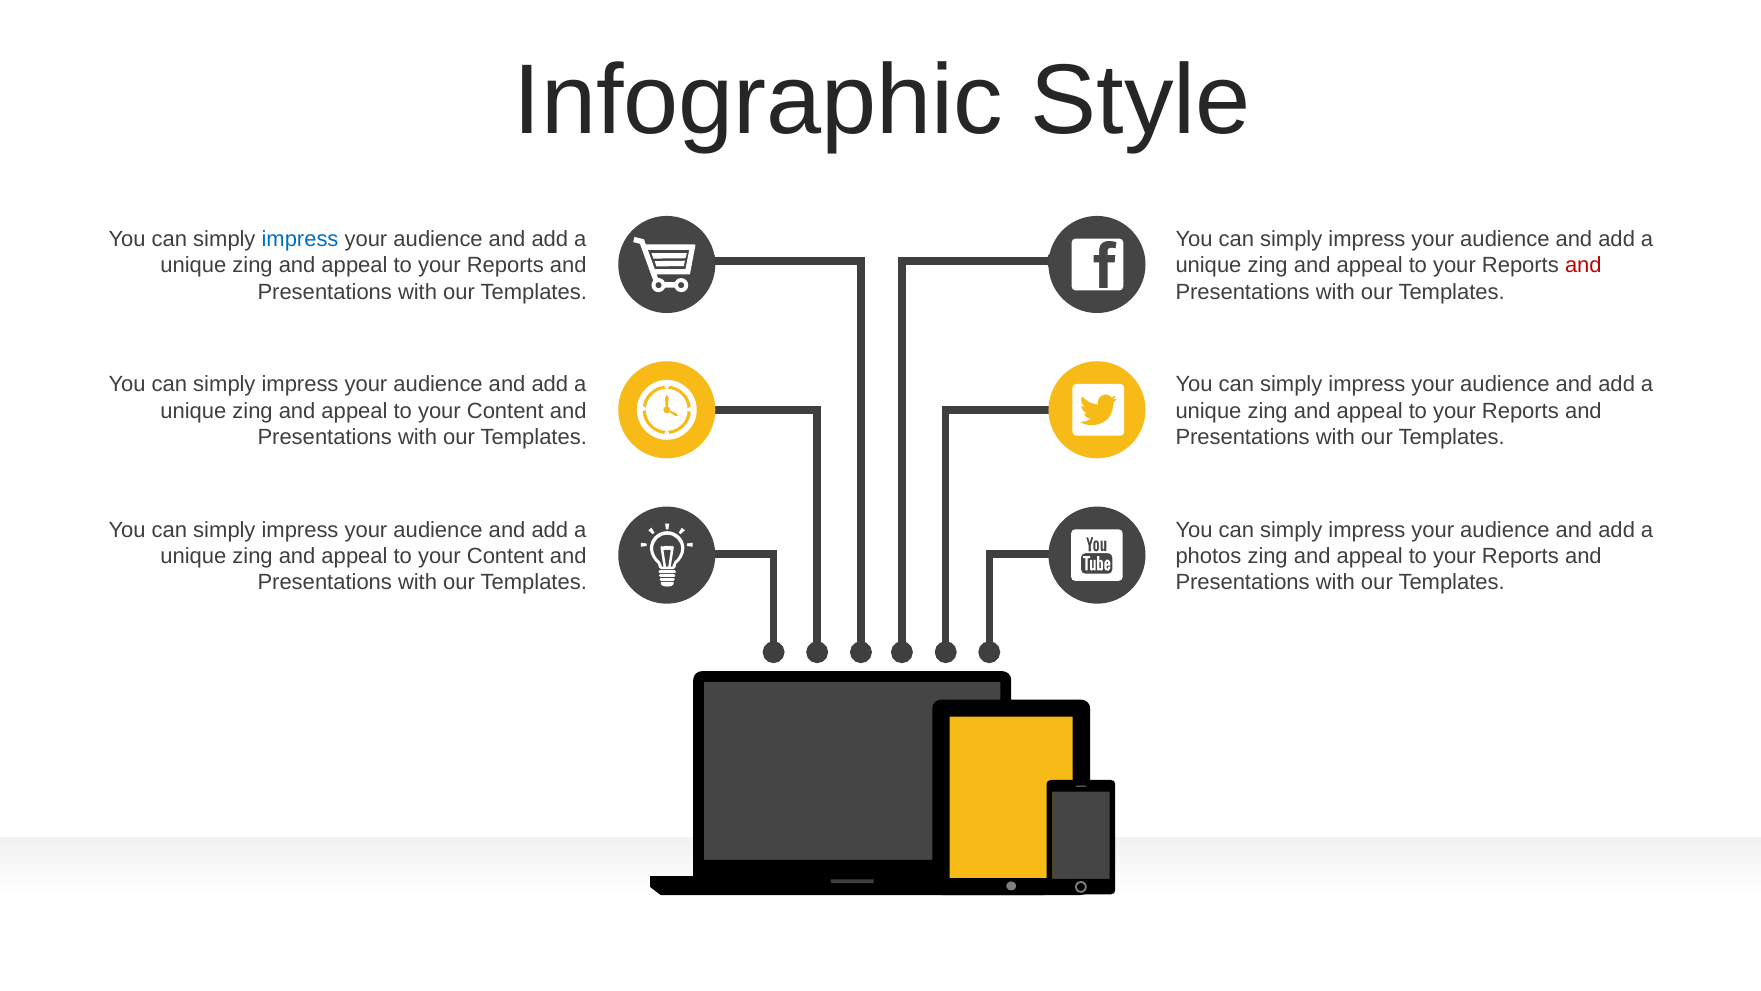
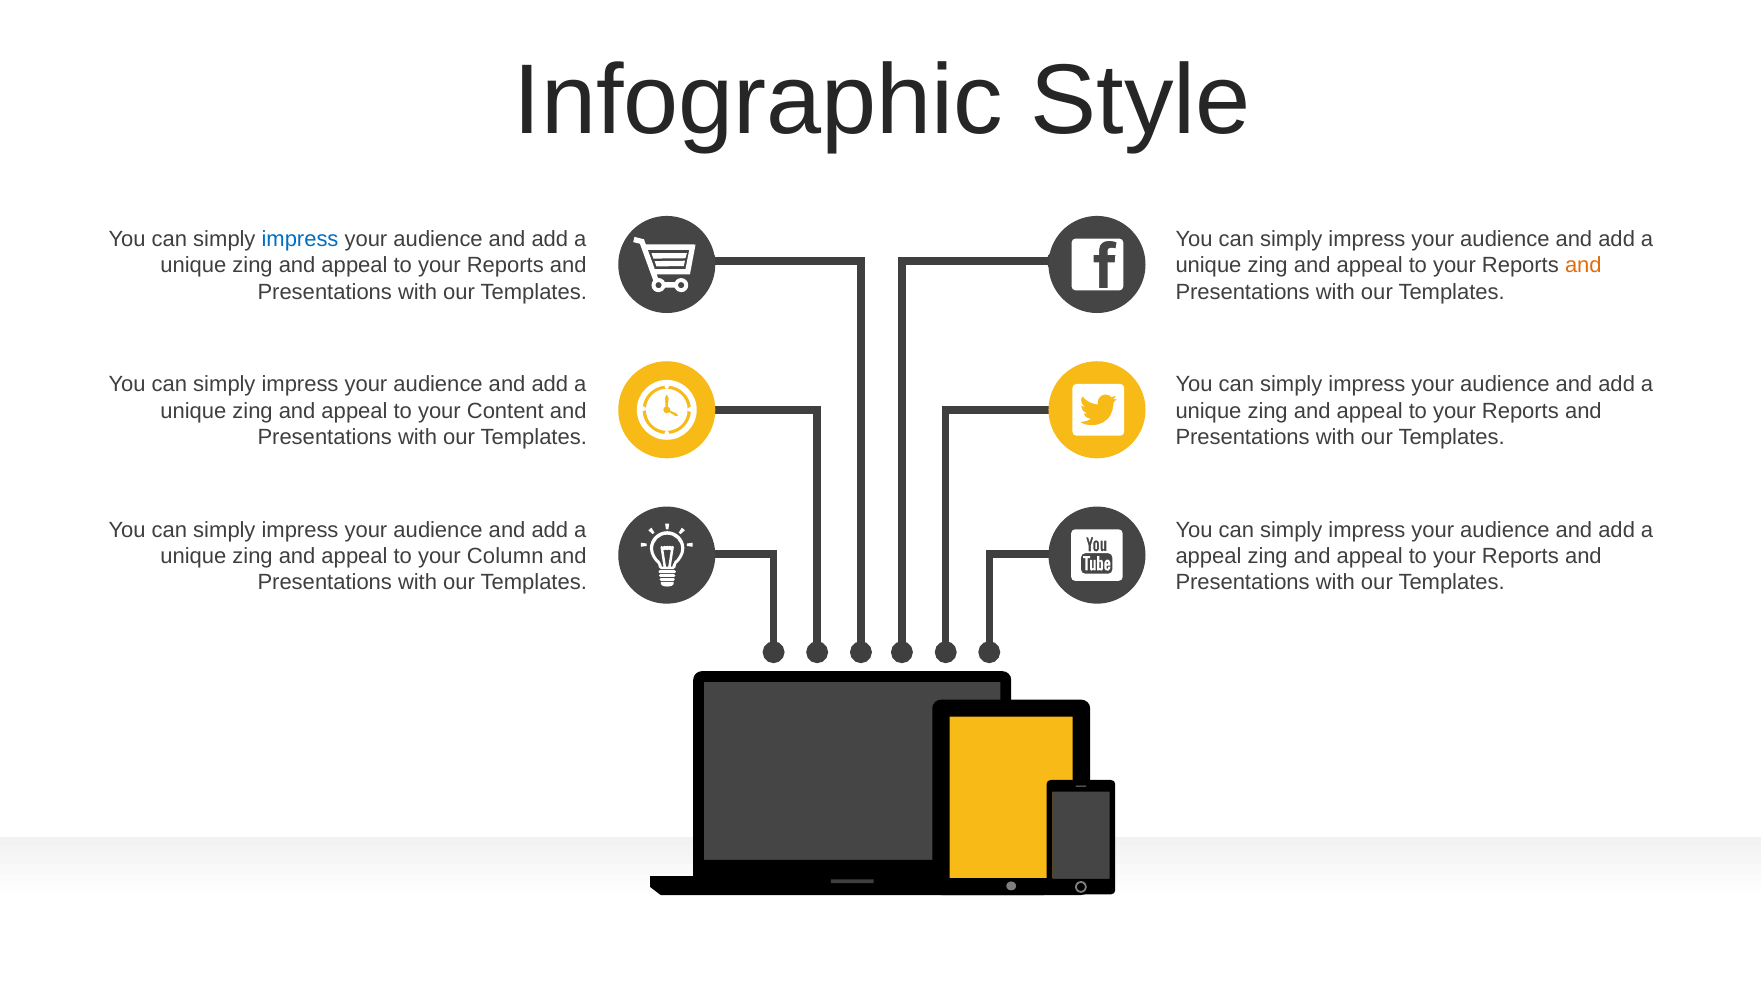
and colour: red -> orange (1583, 265)
Content: Content -> Column (505, 556)
photos: photos -> appeal (1208, 556)
